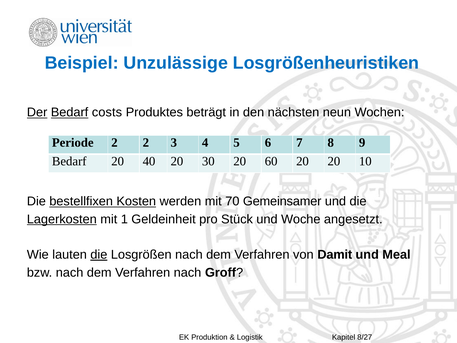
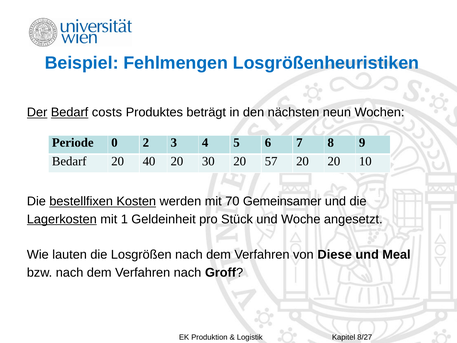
Unzulässige: Unzulässige -> Fehlmengen (176, 63)
Periode 2: 2 -> 0 (114, 143)
60: 60 -> 57 (271, 161)
die underline: present -> none (99, 255)
Damit: Damit -> Diese (335, 255)
